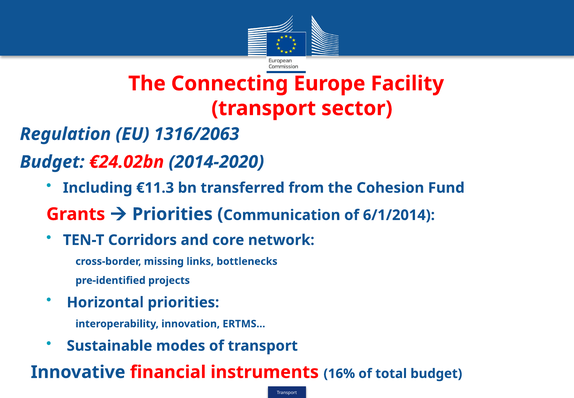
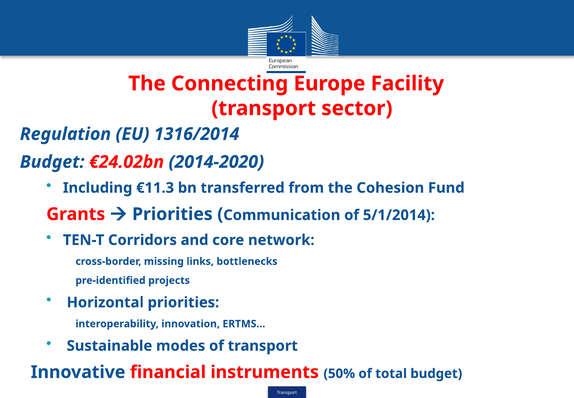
1316/2063: 1316/2063 -> 1316/2014 (197, 134)
6/1/2014: 6/1/2014 -> 5/1/2014 (399, 215)
16%: 16% -> 50% (339, 373)
